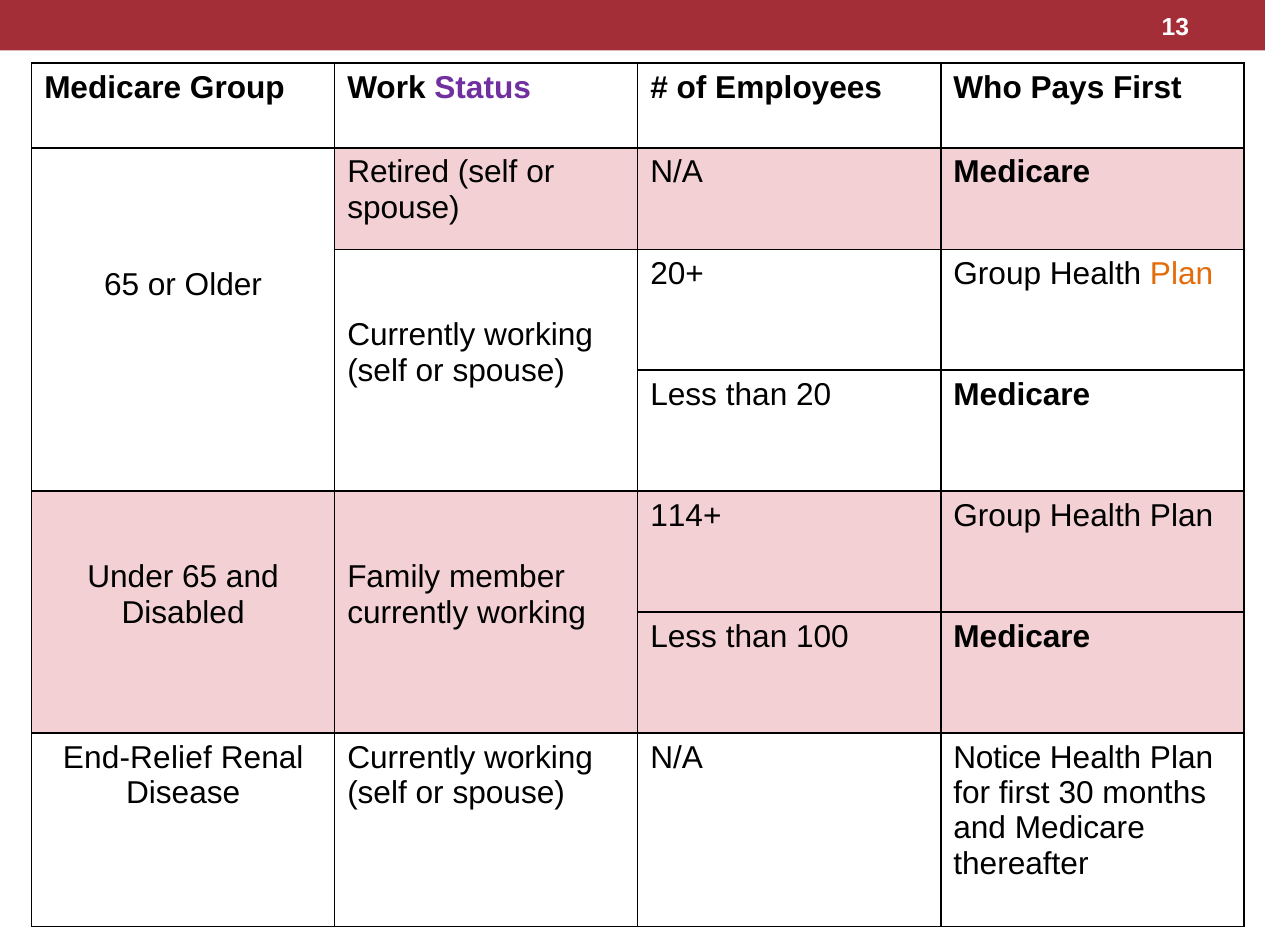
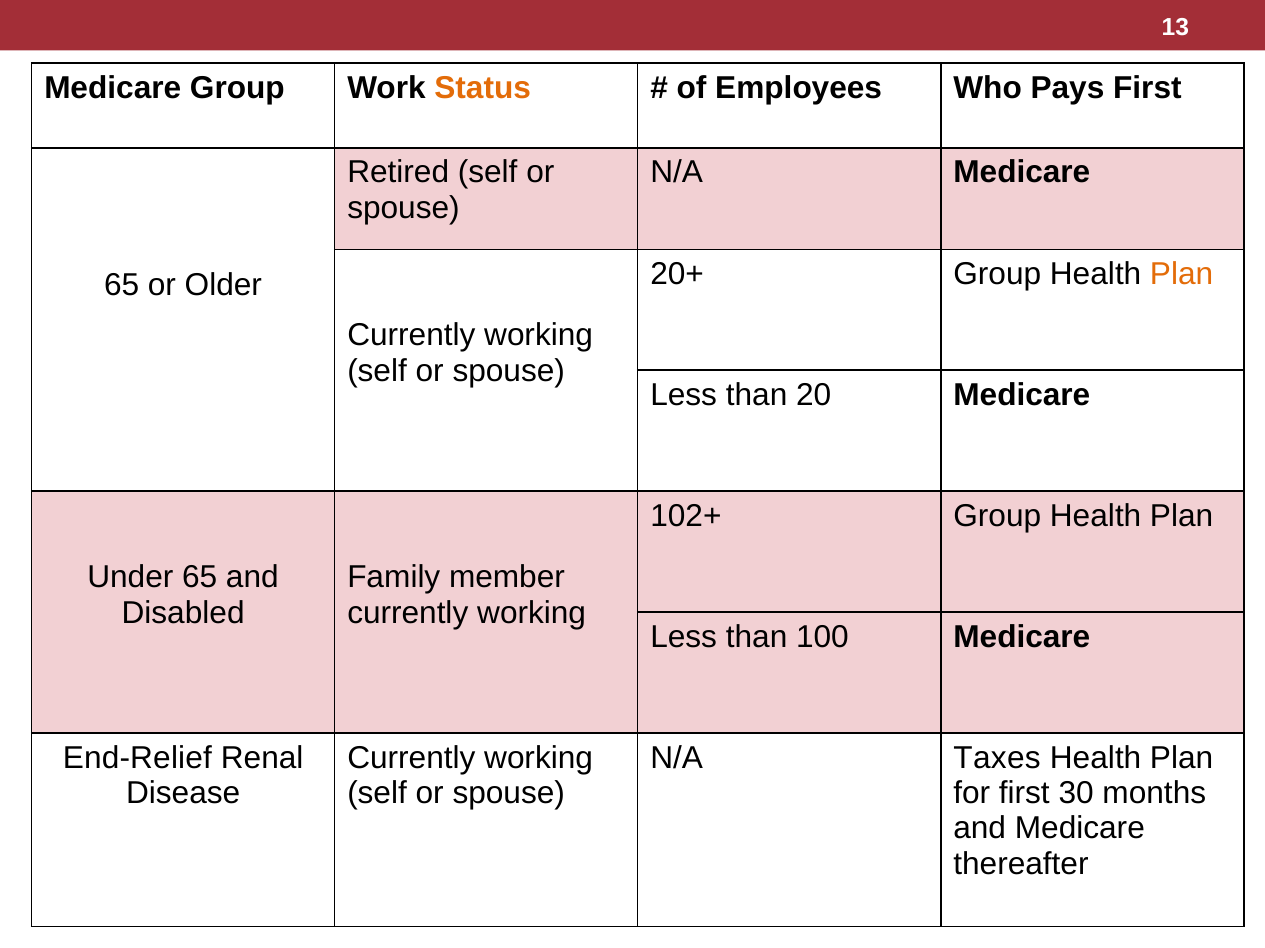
Status colour: purple -> orange (483, 88)
114+: 114+ -> 102+ (686, 516)
Notice: Notice -> Taxes (997, 758)
